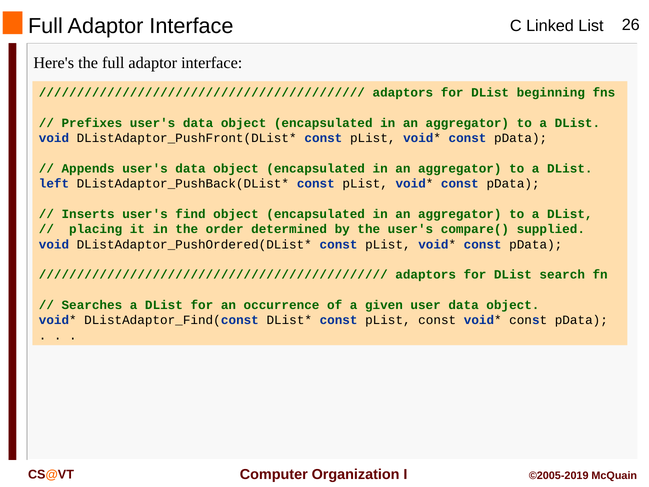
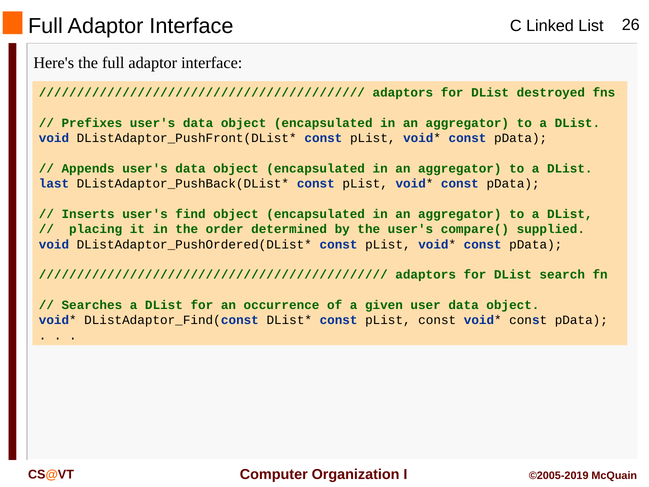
beginning: beginning -> destroyed (551, 93)
left: left -> last (54, 184)
